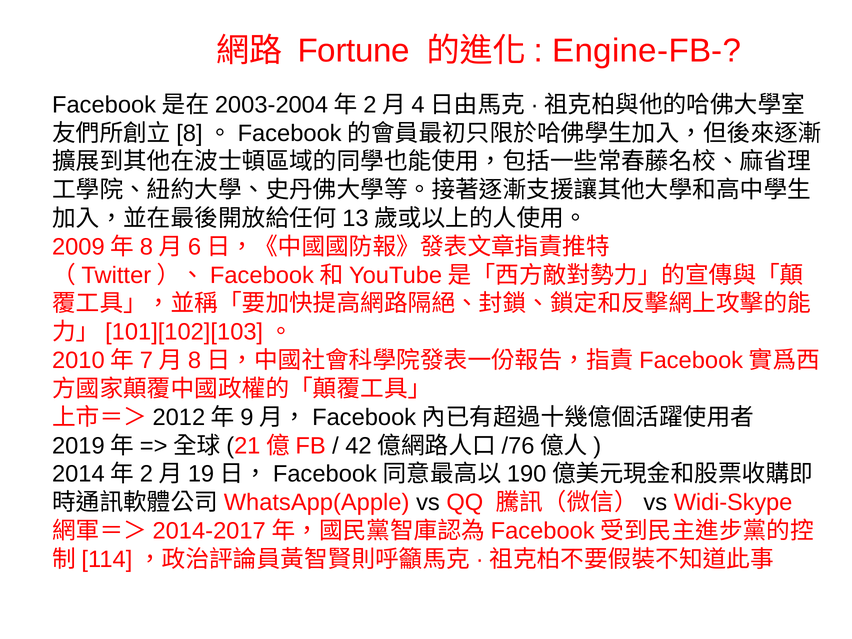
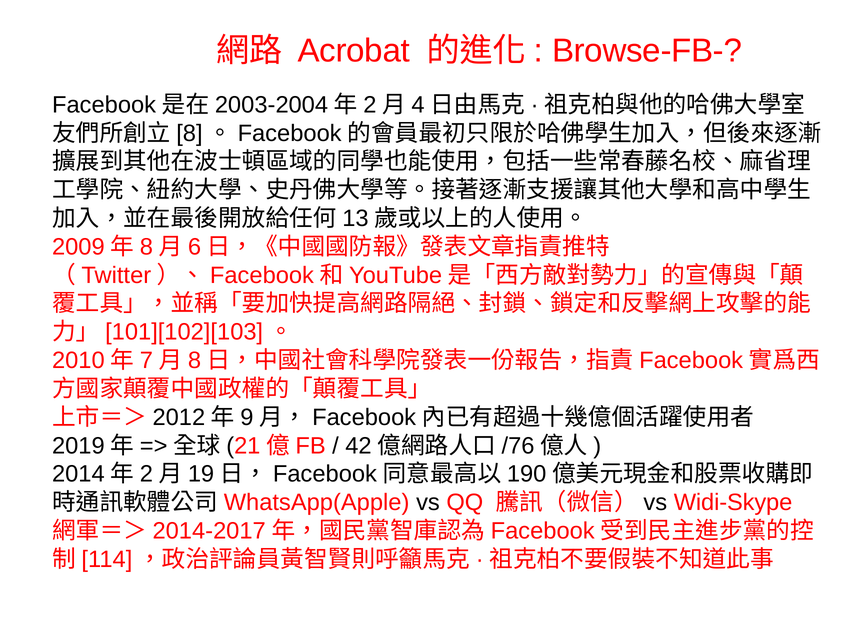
Fortune: Fortune -> Acrobat (354, 51)
Engine-FB-: Engine-FB- -> Browse-FB- (647, 51)
